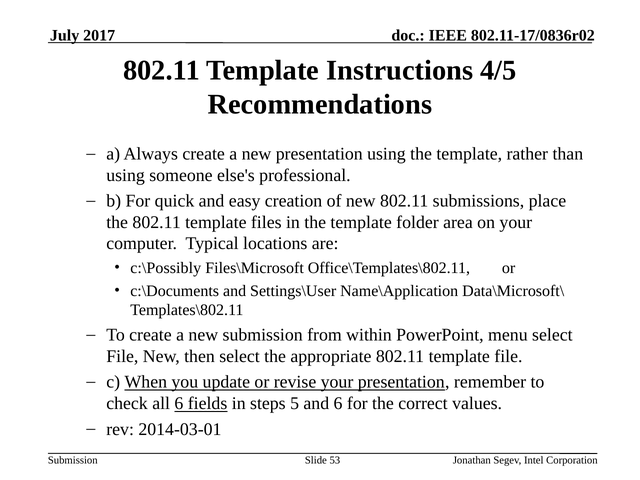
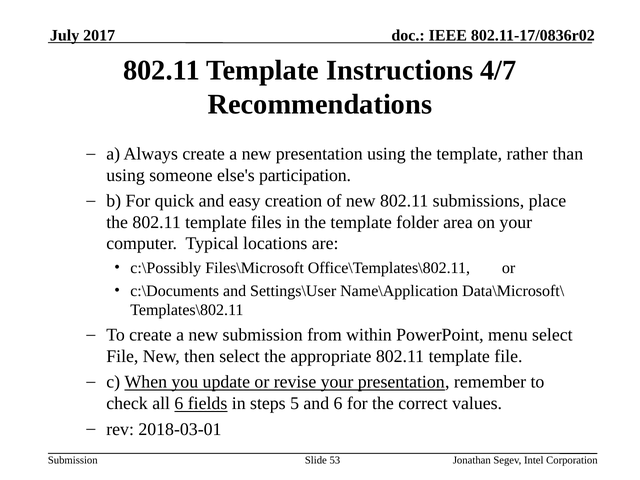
4/5: 4/5 -> 4/7 (498, 70)
professional: professional -> participation (305, 175)
2014-03-01: 2014-03-01 -> 2018-03-01 (180, 429)
